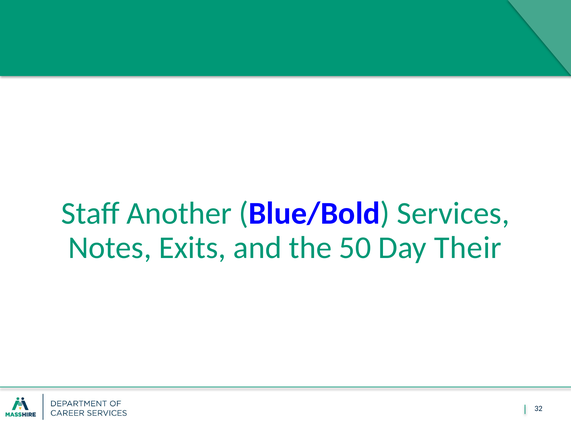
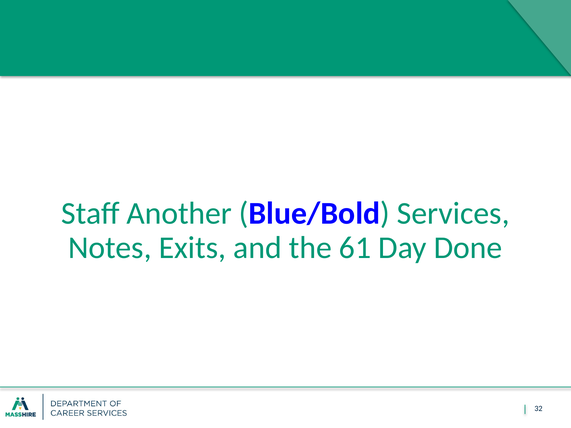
50: 50 -> 61 (355, 248)
Their: Their -> Done (468, 248)
